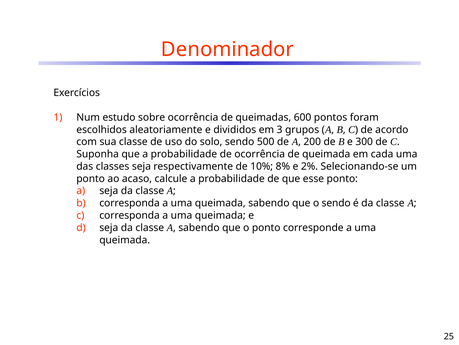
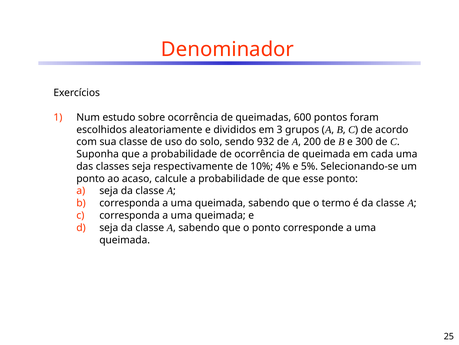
500: 500 -> 932 (266, 142)
8%: 8% -> 4% (283, 166)
2%: 2% -> 5% (309, 166)
o sendo: sendo -> termo (336, 203)
